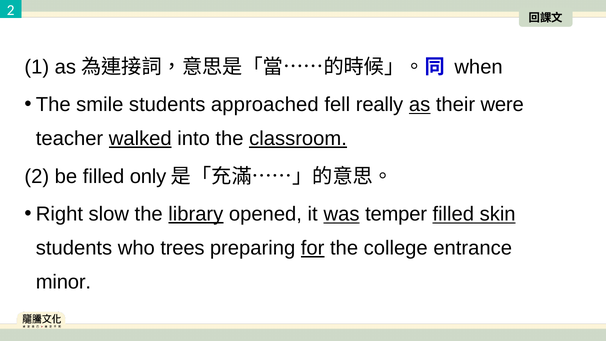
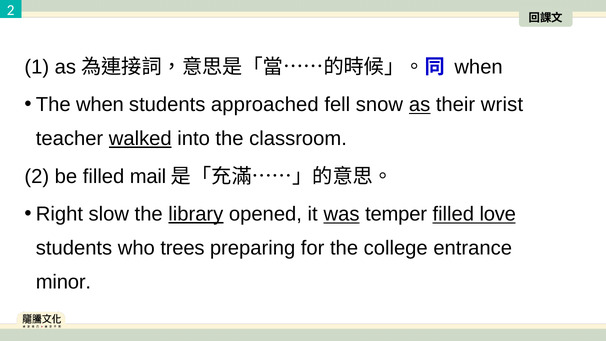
The smile: smile -> when (100, 105)
really: really -> snow (379, 105)
were: were -> wrist (502, 105)
classroom underline: present -> none (298, 139)
only: only -> mail (148, 176)
skin: skin -> love (498, 214)
for underline: present -> none (313, 248)
